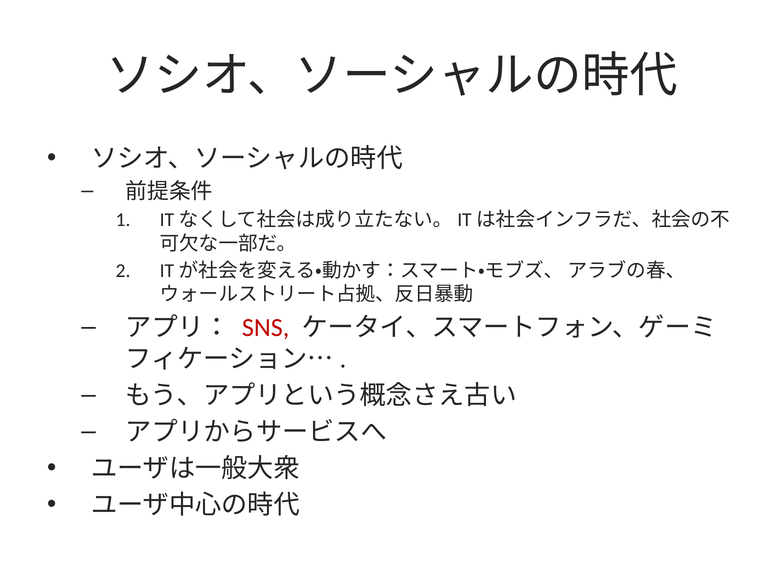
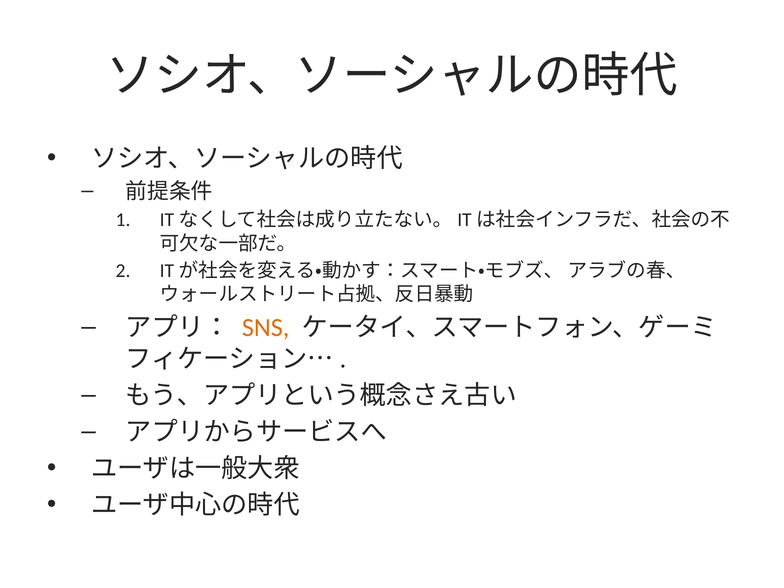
SNS colour: red -> orange (266, 328)
